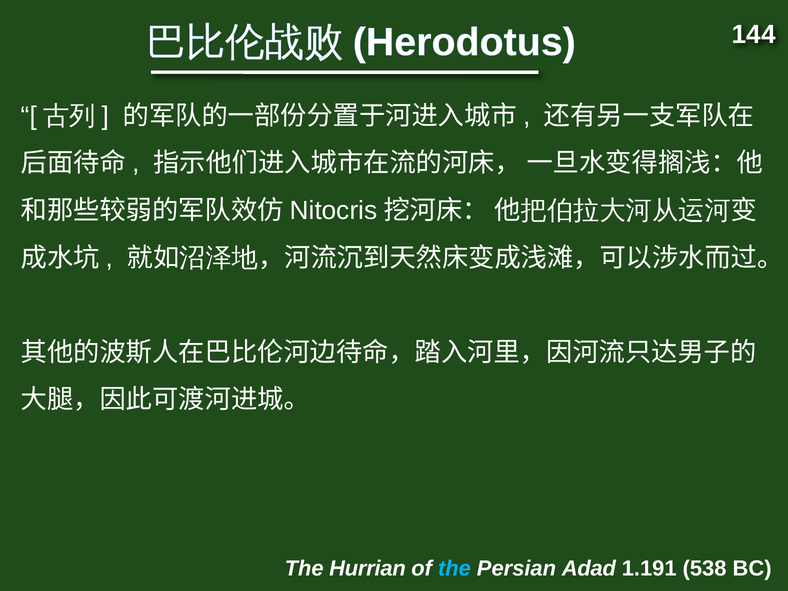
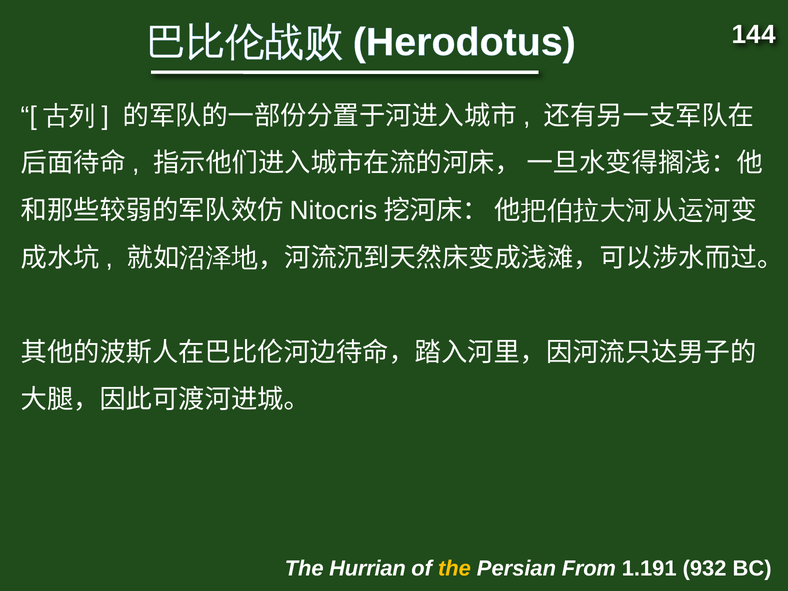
the colour: light blue -> yellow (454, 569)
Adad: Adad -> From (589, 569)
538: 538 -> 932 (705, 569)
